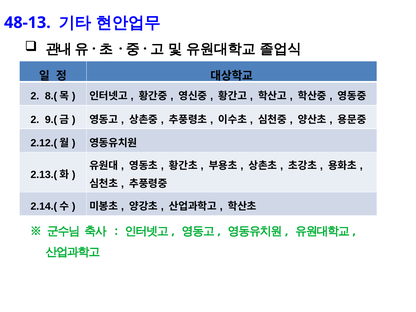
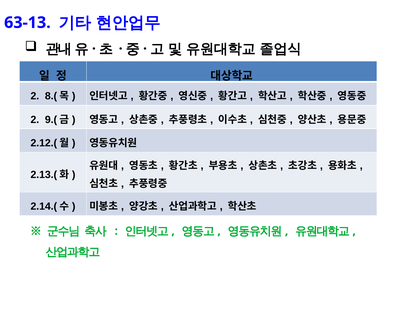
48-13: 48-13 -> 63-13 (27, 23)
